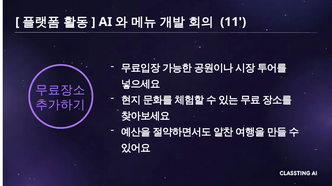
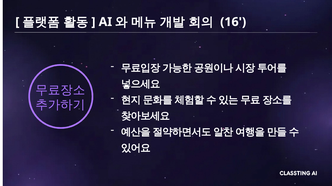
11: 11 -> 16 (233, 22)
